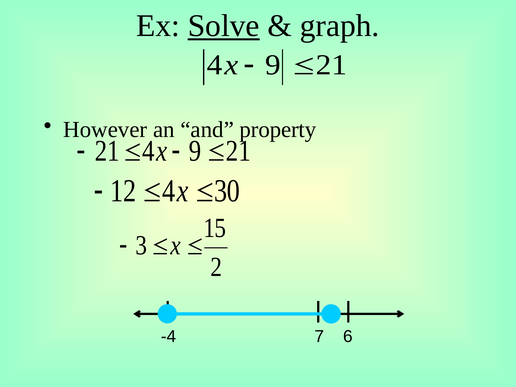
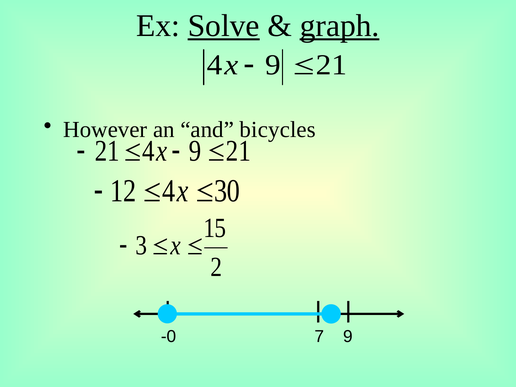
graph underline: none -> present (340, 26)
property: property -> bicycles (278, 130)
-4: -4 -> -0 (168, 337)
7 6: 6 -> 9 (348, 337)
